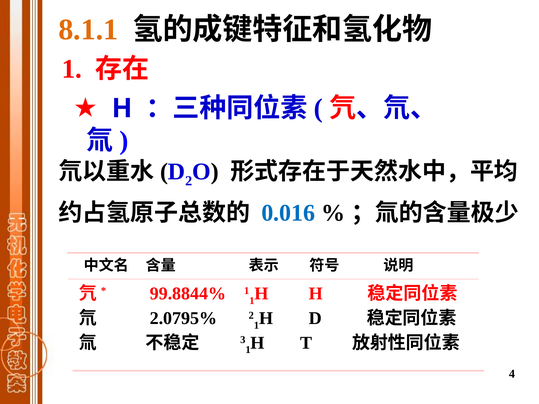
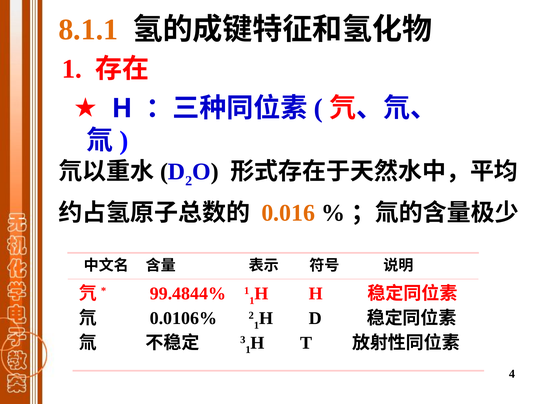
0.016 colour: blue -> orange (288, 213)
99.8844%: 99.8844% -> 99.4844% (188, 294)
2.0795%: 2.0795% -> 0.0106% (184, 318)
